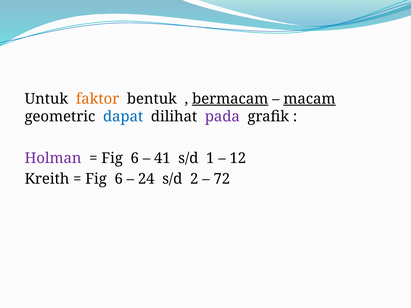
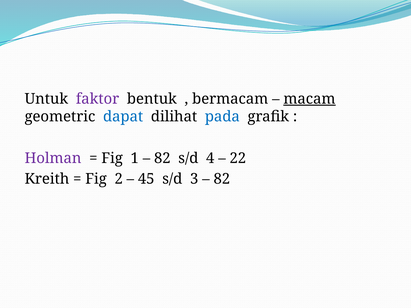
faktor colour: orange -> purple (98, 99)
bermacam underline: present -> none (230, 99)
pada colour: purple -> blue (222, 117)
6: 6 -> 1 (135, 158)
41: 41 -> 82 (162, 158)
1: 1 -> 4 (210, 158)
12: 12 -> 22 (238, 158)
6: 6 -> 2 (119, 179)
24: 24 -> 45 (146, 179)
2: 2 -> 3 (194, 179)
72: 72 -> 82 (222, 179)
